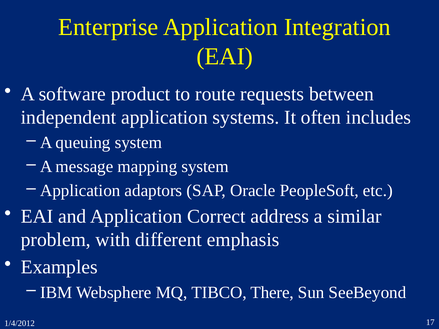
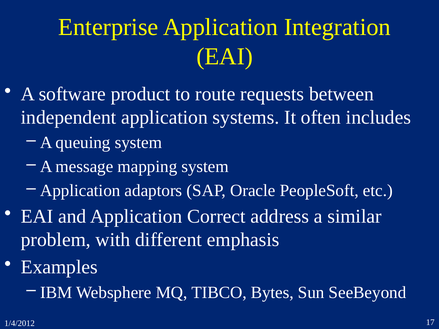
There: There -> Bytes (272, 293)
